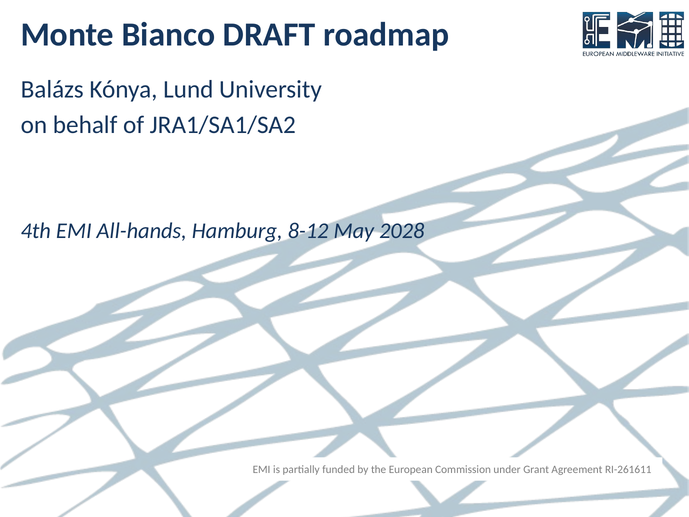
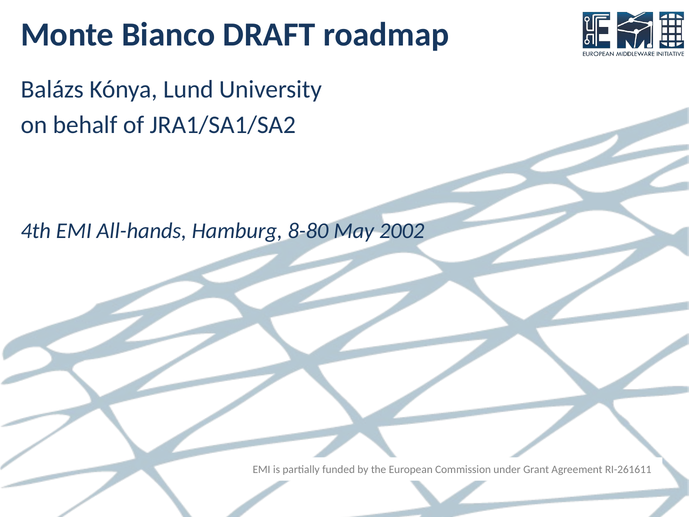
8-12: 8-12 -> 8-80 (308, 231)
2028: 2028 -> 2002 (402, 231)
